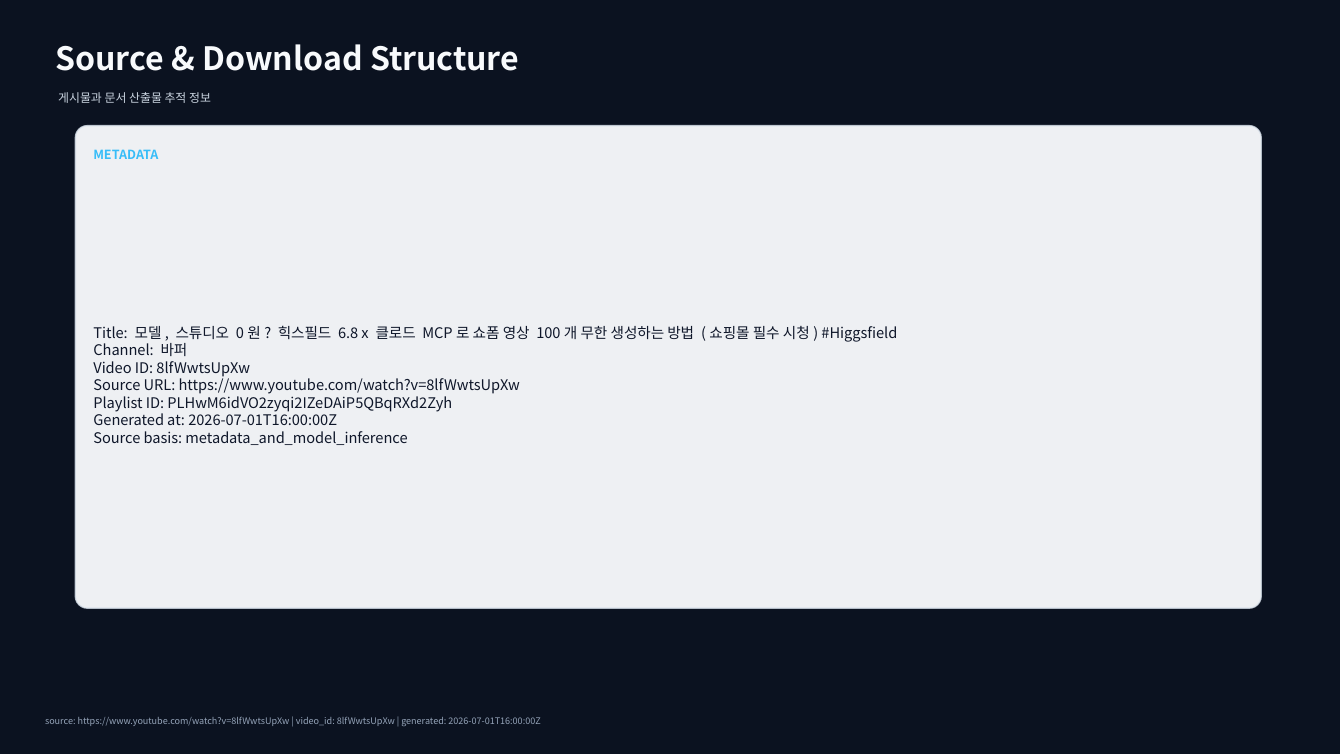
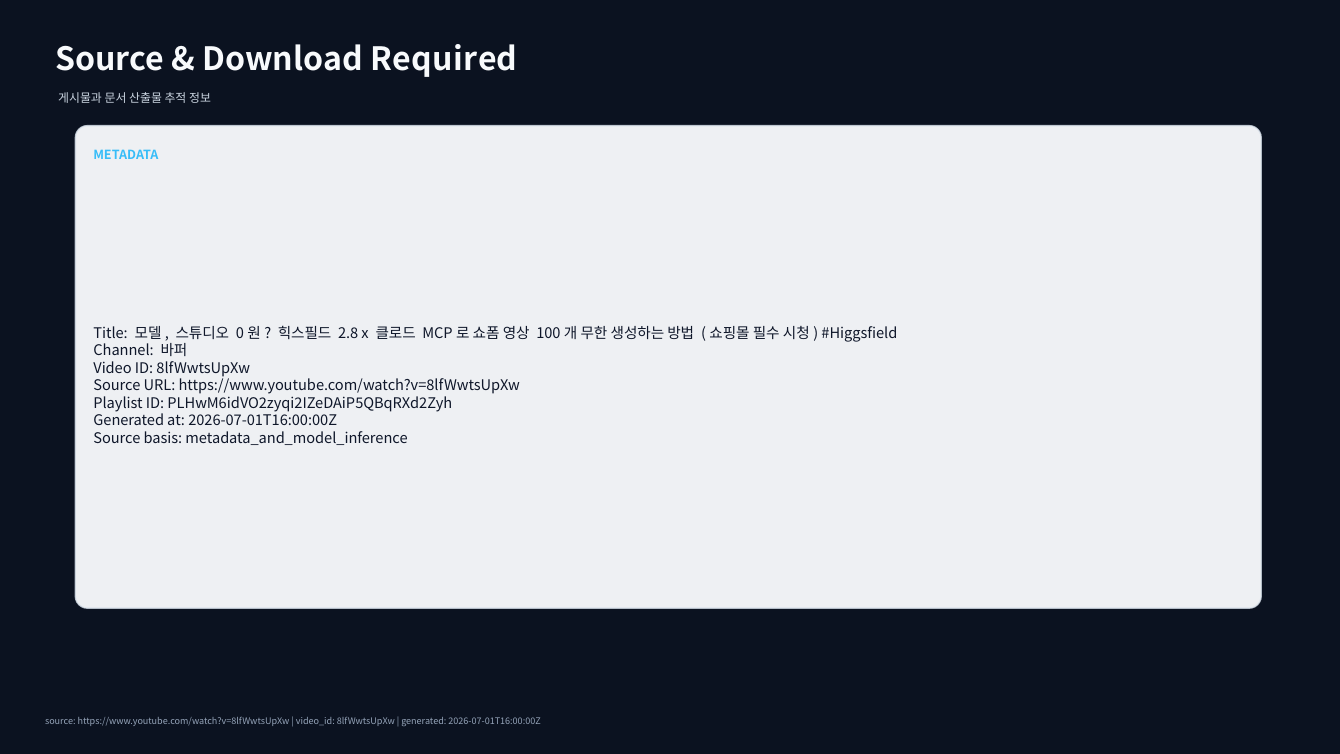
Structure: Structure -> Required (444, 60)
6.8: 6.8 -> 2.8 (348, 333)
